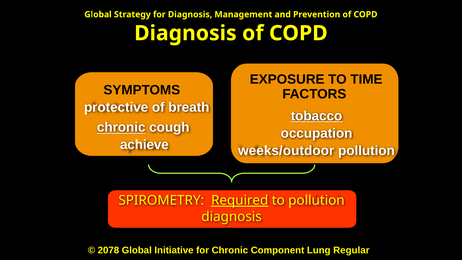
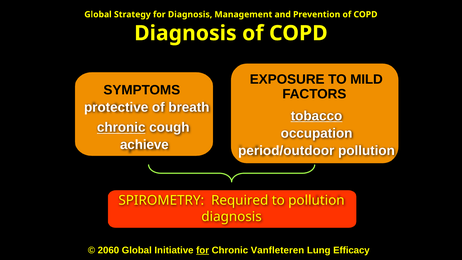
TIME: TIME -> MILD (367, 79)
weeks/outdoor: weeks/outdoor -> period/outdoor (286, 151)
Required underline: present -> none (240, 200)
2078: 2078 -> 2060 (108, 250)
for underline: none -> present (203, 250)
Component: Component -> Vanfleteren (277, 250)
Regular: Regular -> Efficacy (351, 250)
